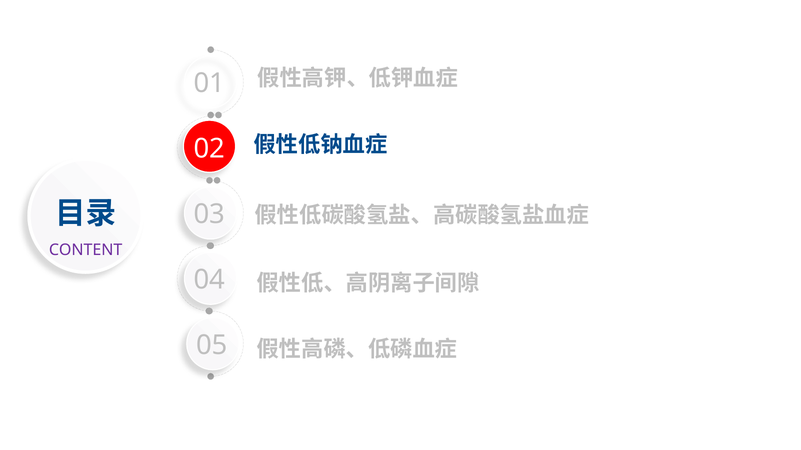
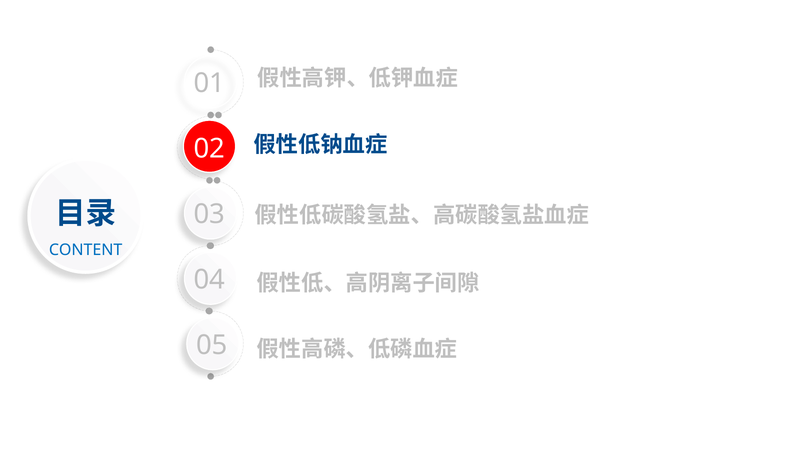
CONTENT colour: purple -> blue (86, 250)
